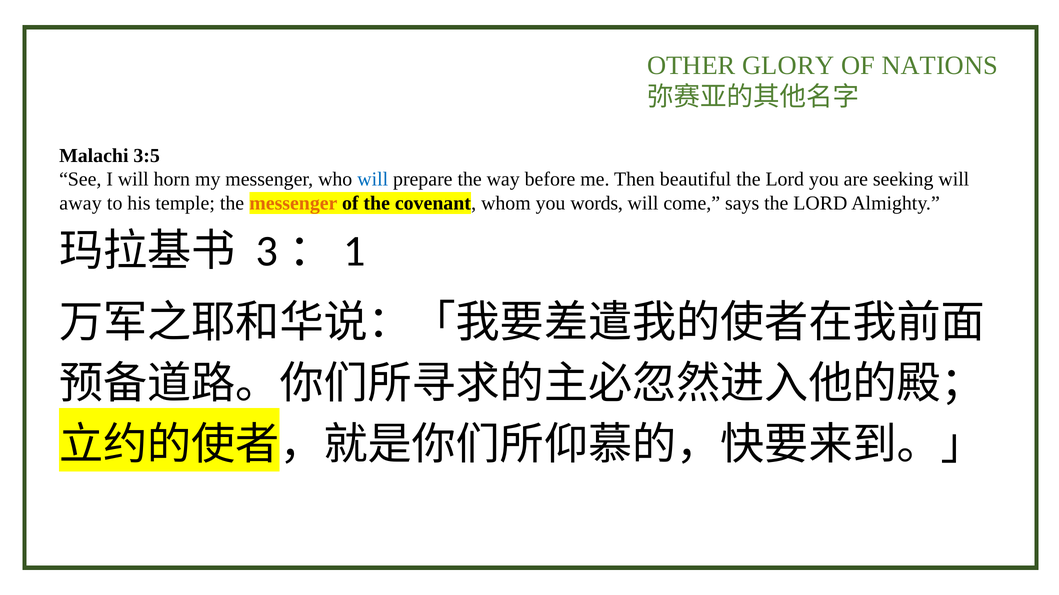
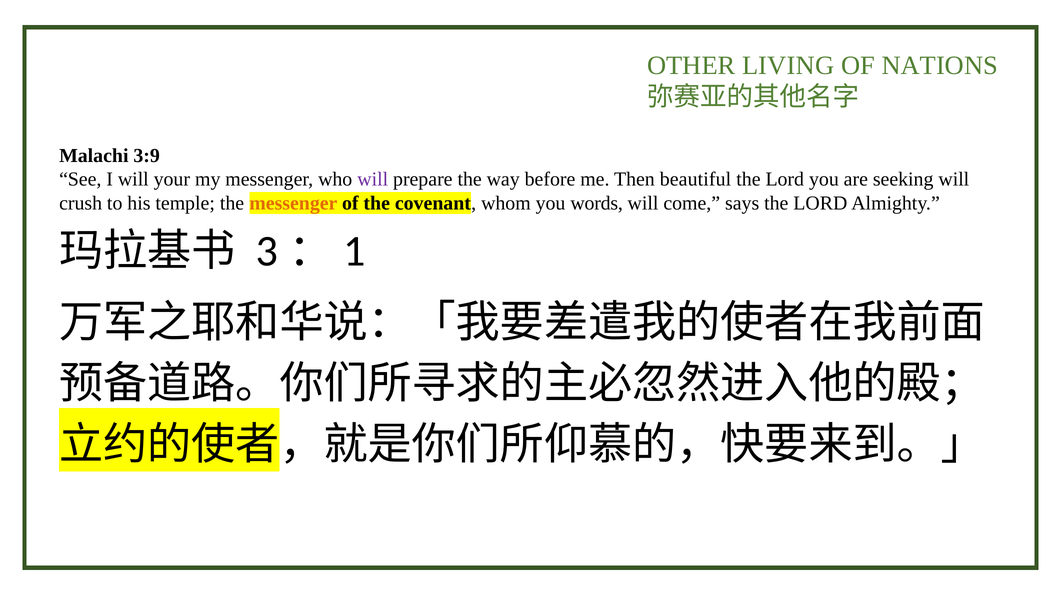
GLORY: GLORY -> LIVING (788, 65)
3:5: 3:5 -> 3:9 (147, 156)
horn: horn -> your (172, 180)
will colour: blue -> purple (373, 180)
away: away -> crush (81, 203)
